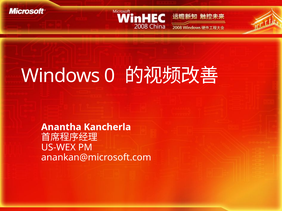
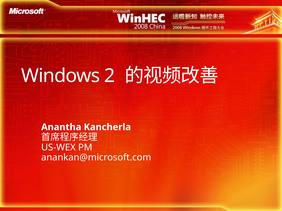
0: 0 -> 2 (110, 76)
